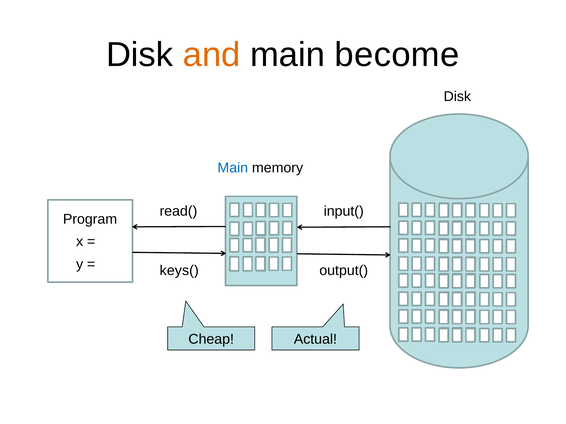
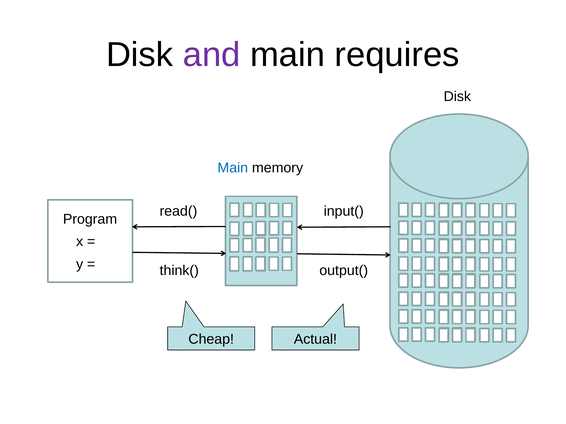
and colour: orange -> purple (212, 55)
become: become -> requires (397, 55)
keys(: keys( -> think( (179, 271)
